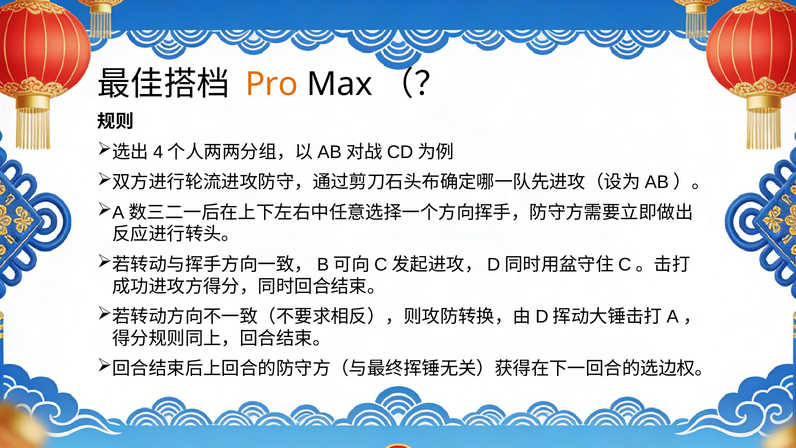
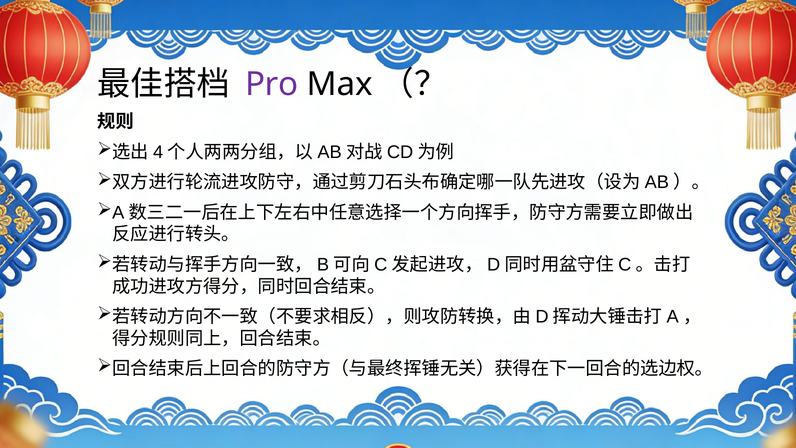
Pro colour: orange -> purple (272, 84)
